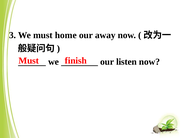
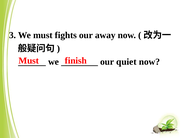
home: home -> fights (66, 35)
listen: listen -> quiet (126, 62)
